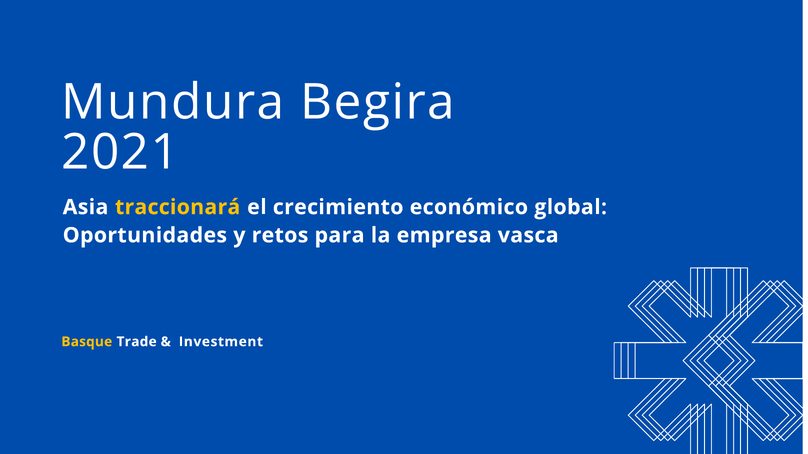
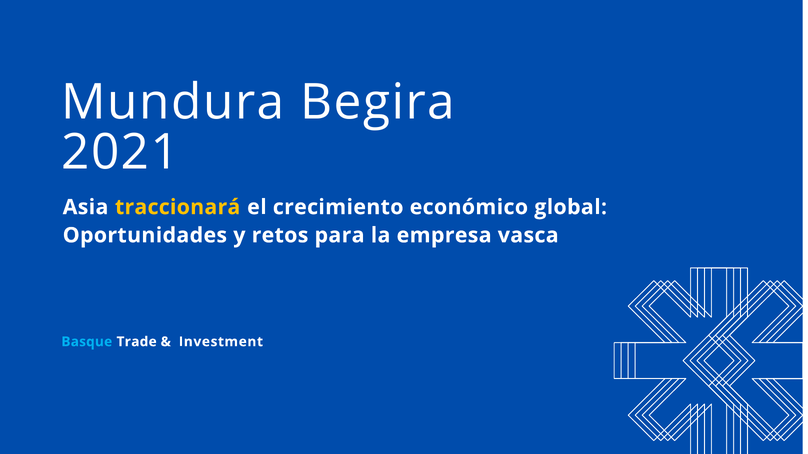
Basque colour: yellow -> light blue (87, 342)
